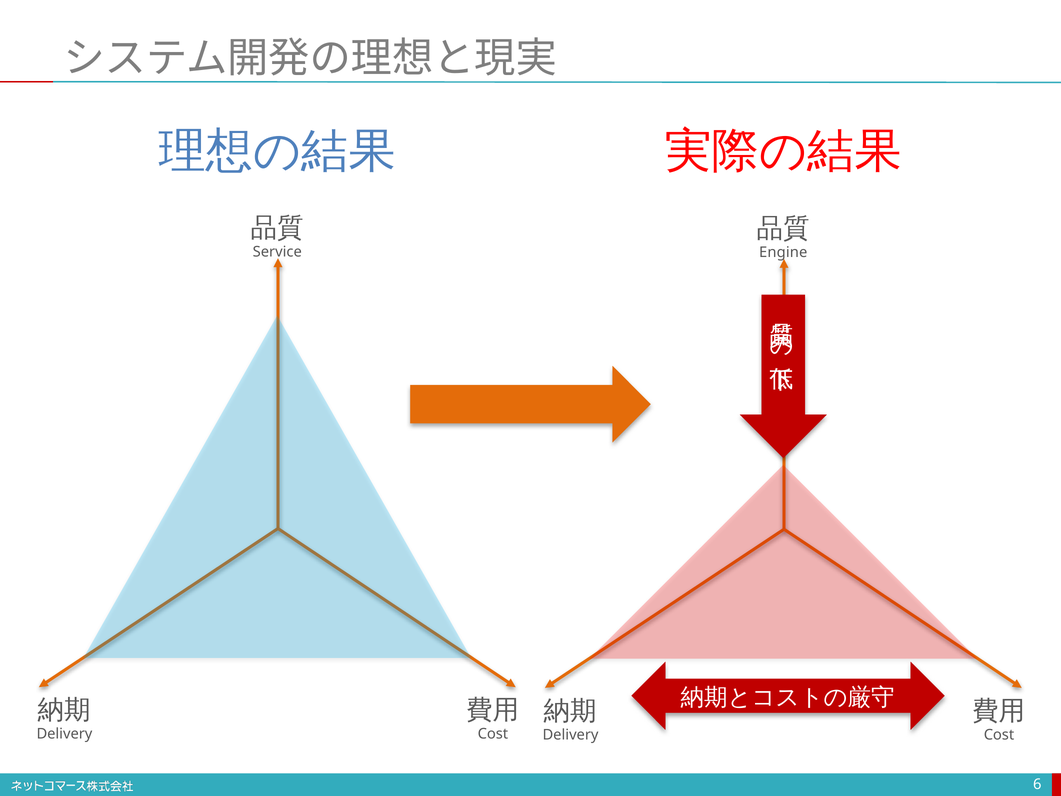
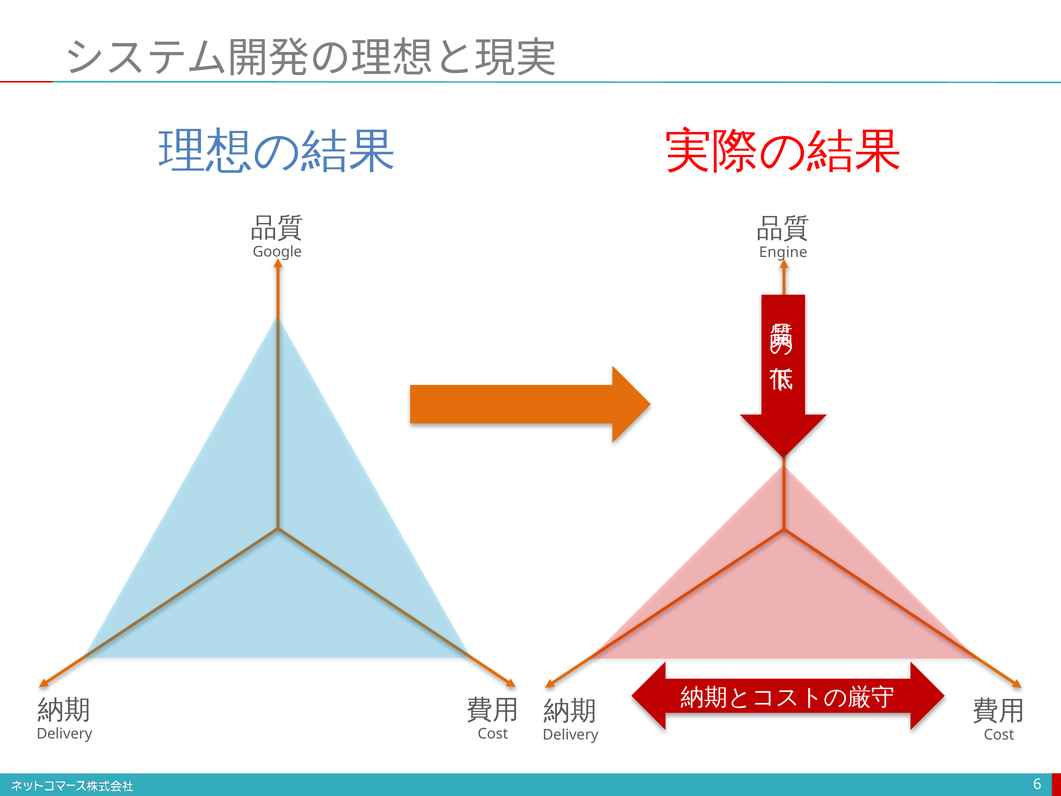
Service: Service -> Google (277, 252)
